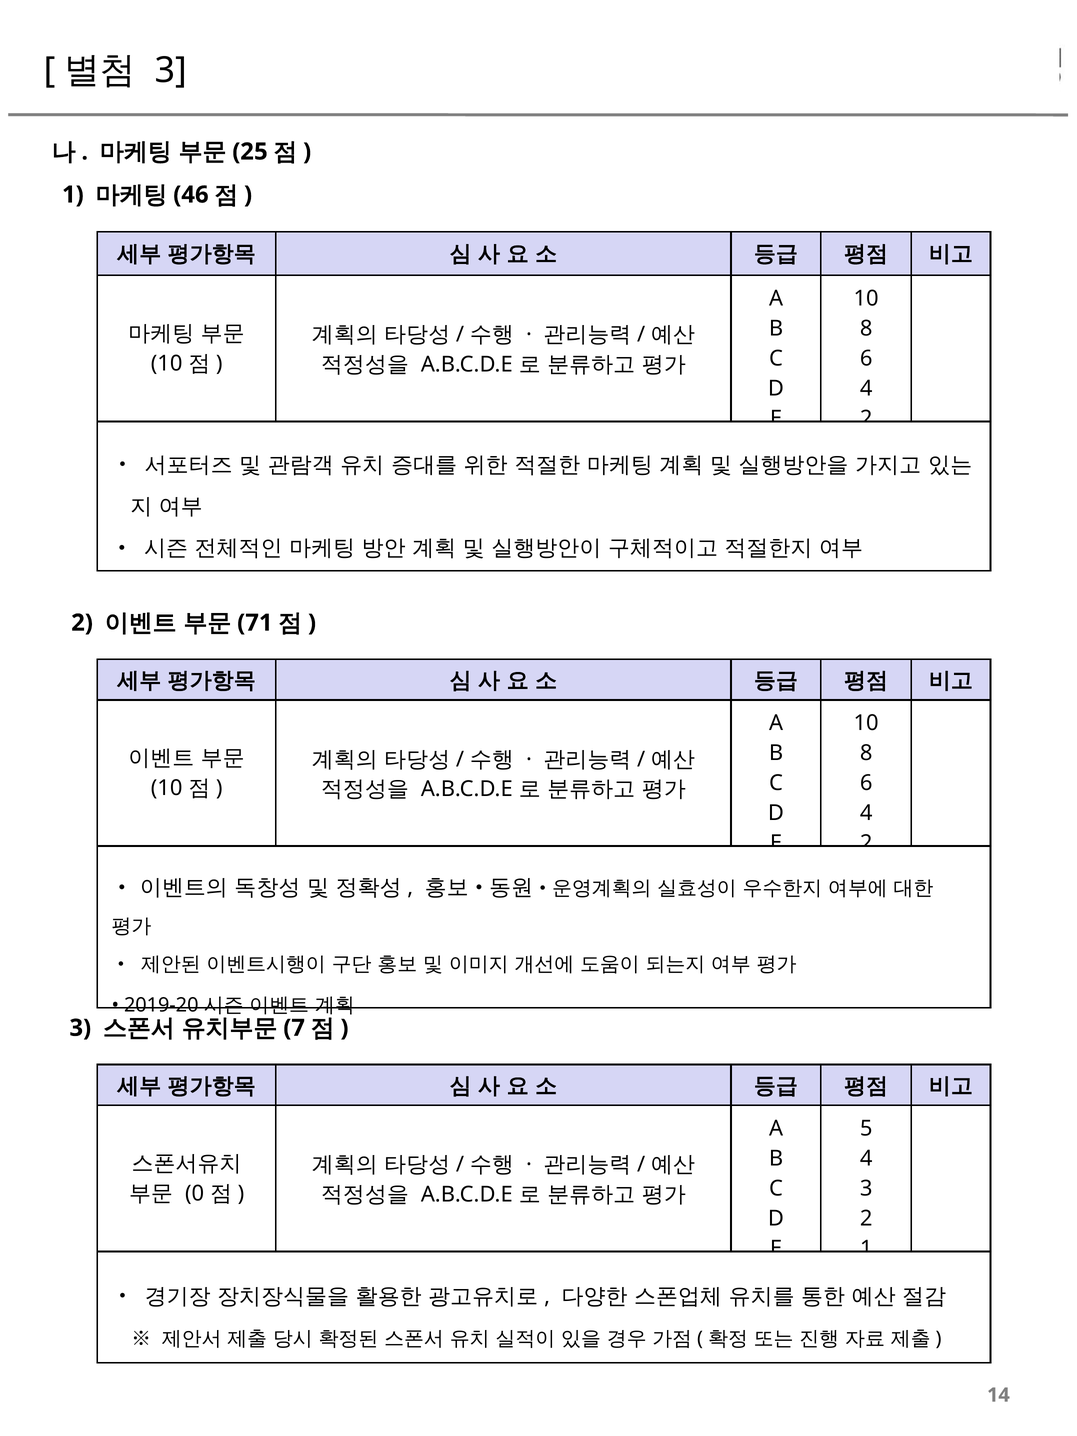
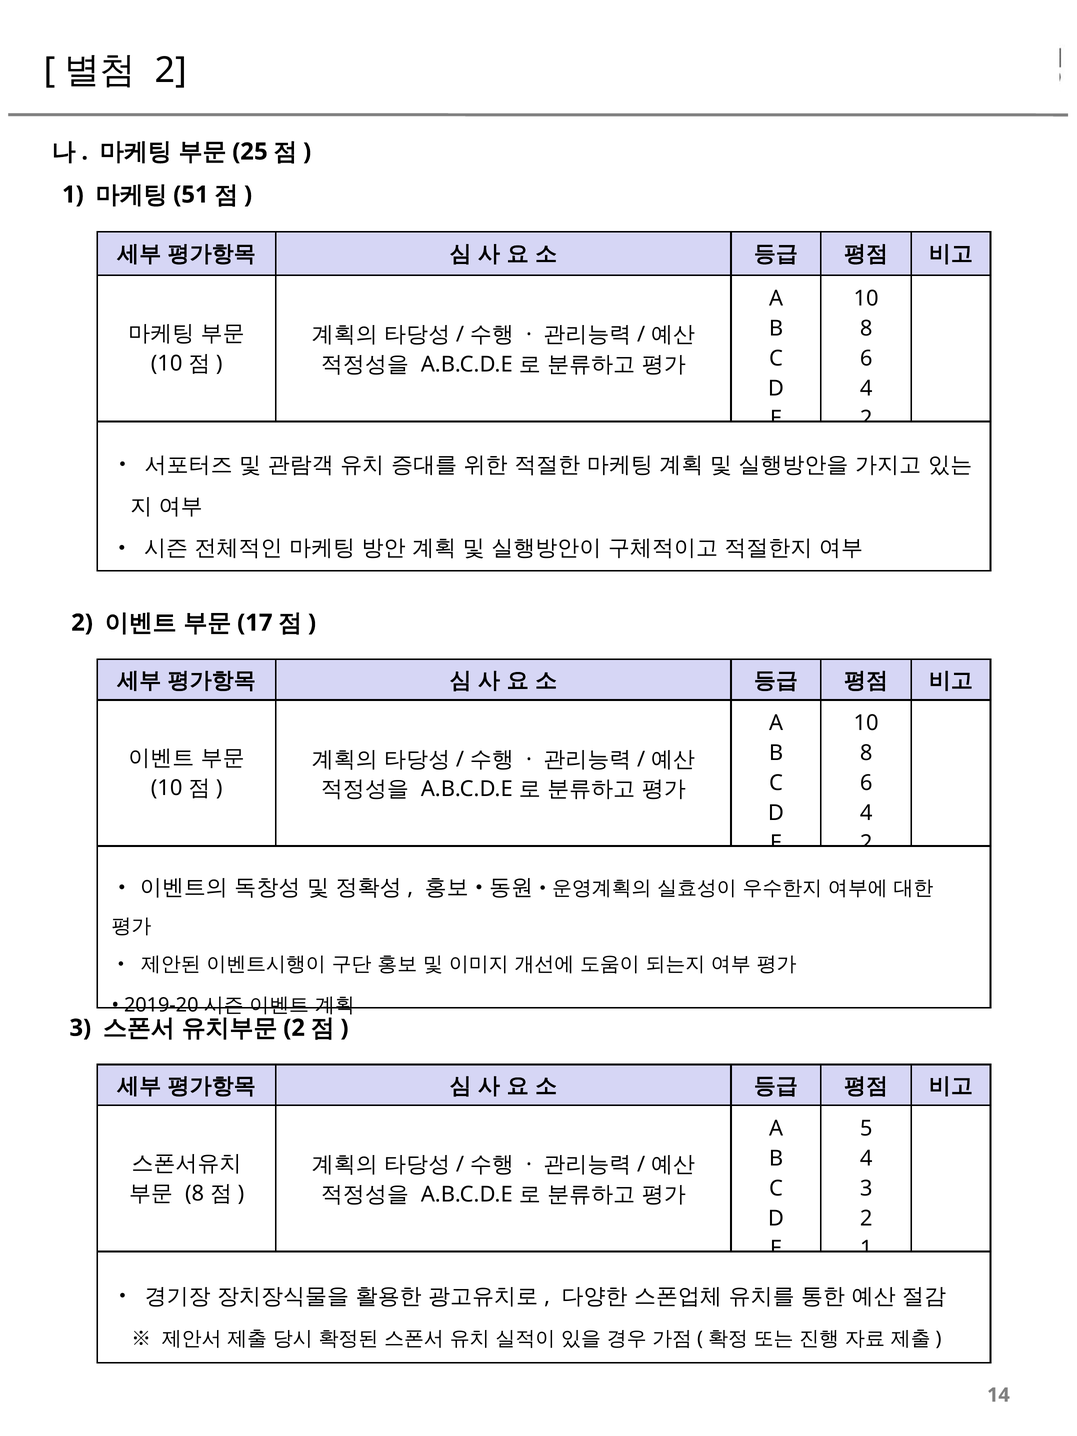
3: 3 -> 2 (171, 70)
46: 46 -> 51 (191, 195)
71: 71 -> 17 (255, 623)
7: 7 -> 2 (294, 1028)
0: 0 -> 8 (195, 1194)
